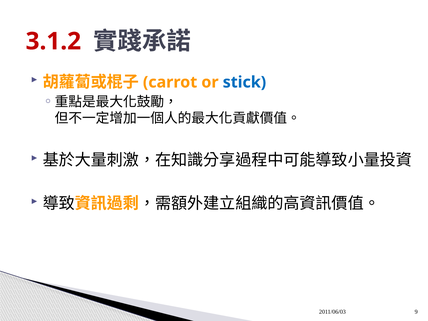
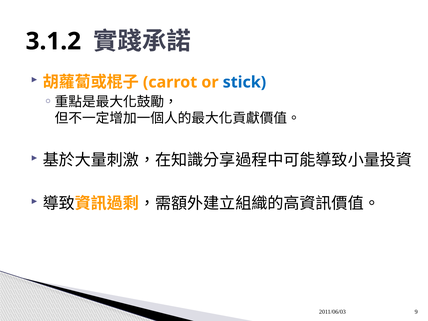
3.1.2 colour: red -> black (53, 41)
